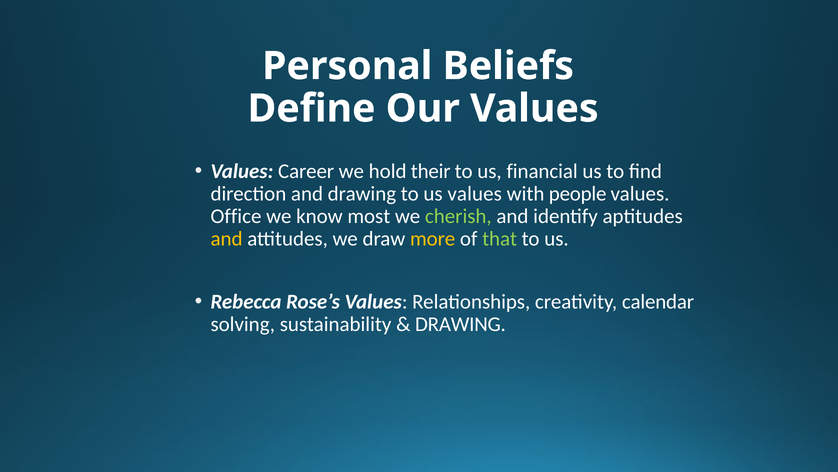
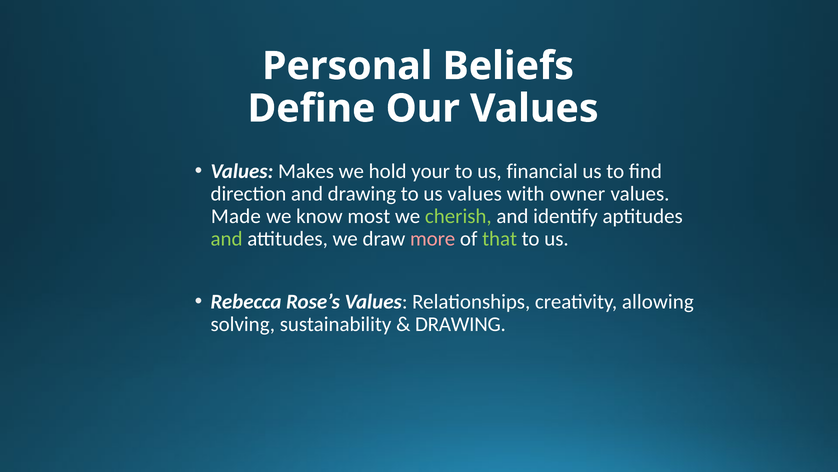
Career: Career -> Makes (306, 171)
their: their -> your (431, 171)
people: people -> owner (577, 193)
Office: Office -> Made (236, 216)
and colour: yellow -> light green (227, 239)
more colour: yellow -> pink (433, 239)
calendar: calendar -> allowing (658, 301)
